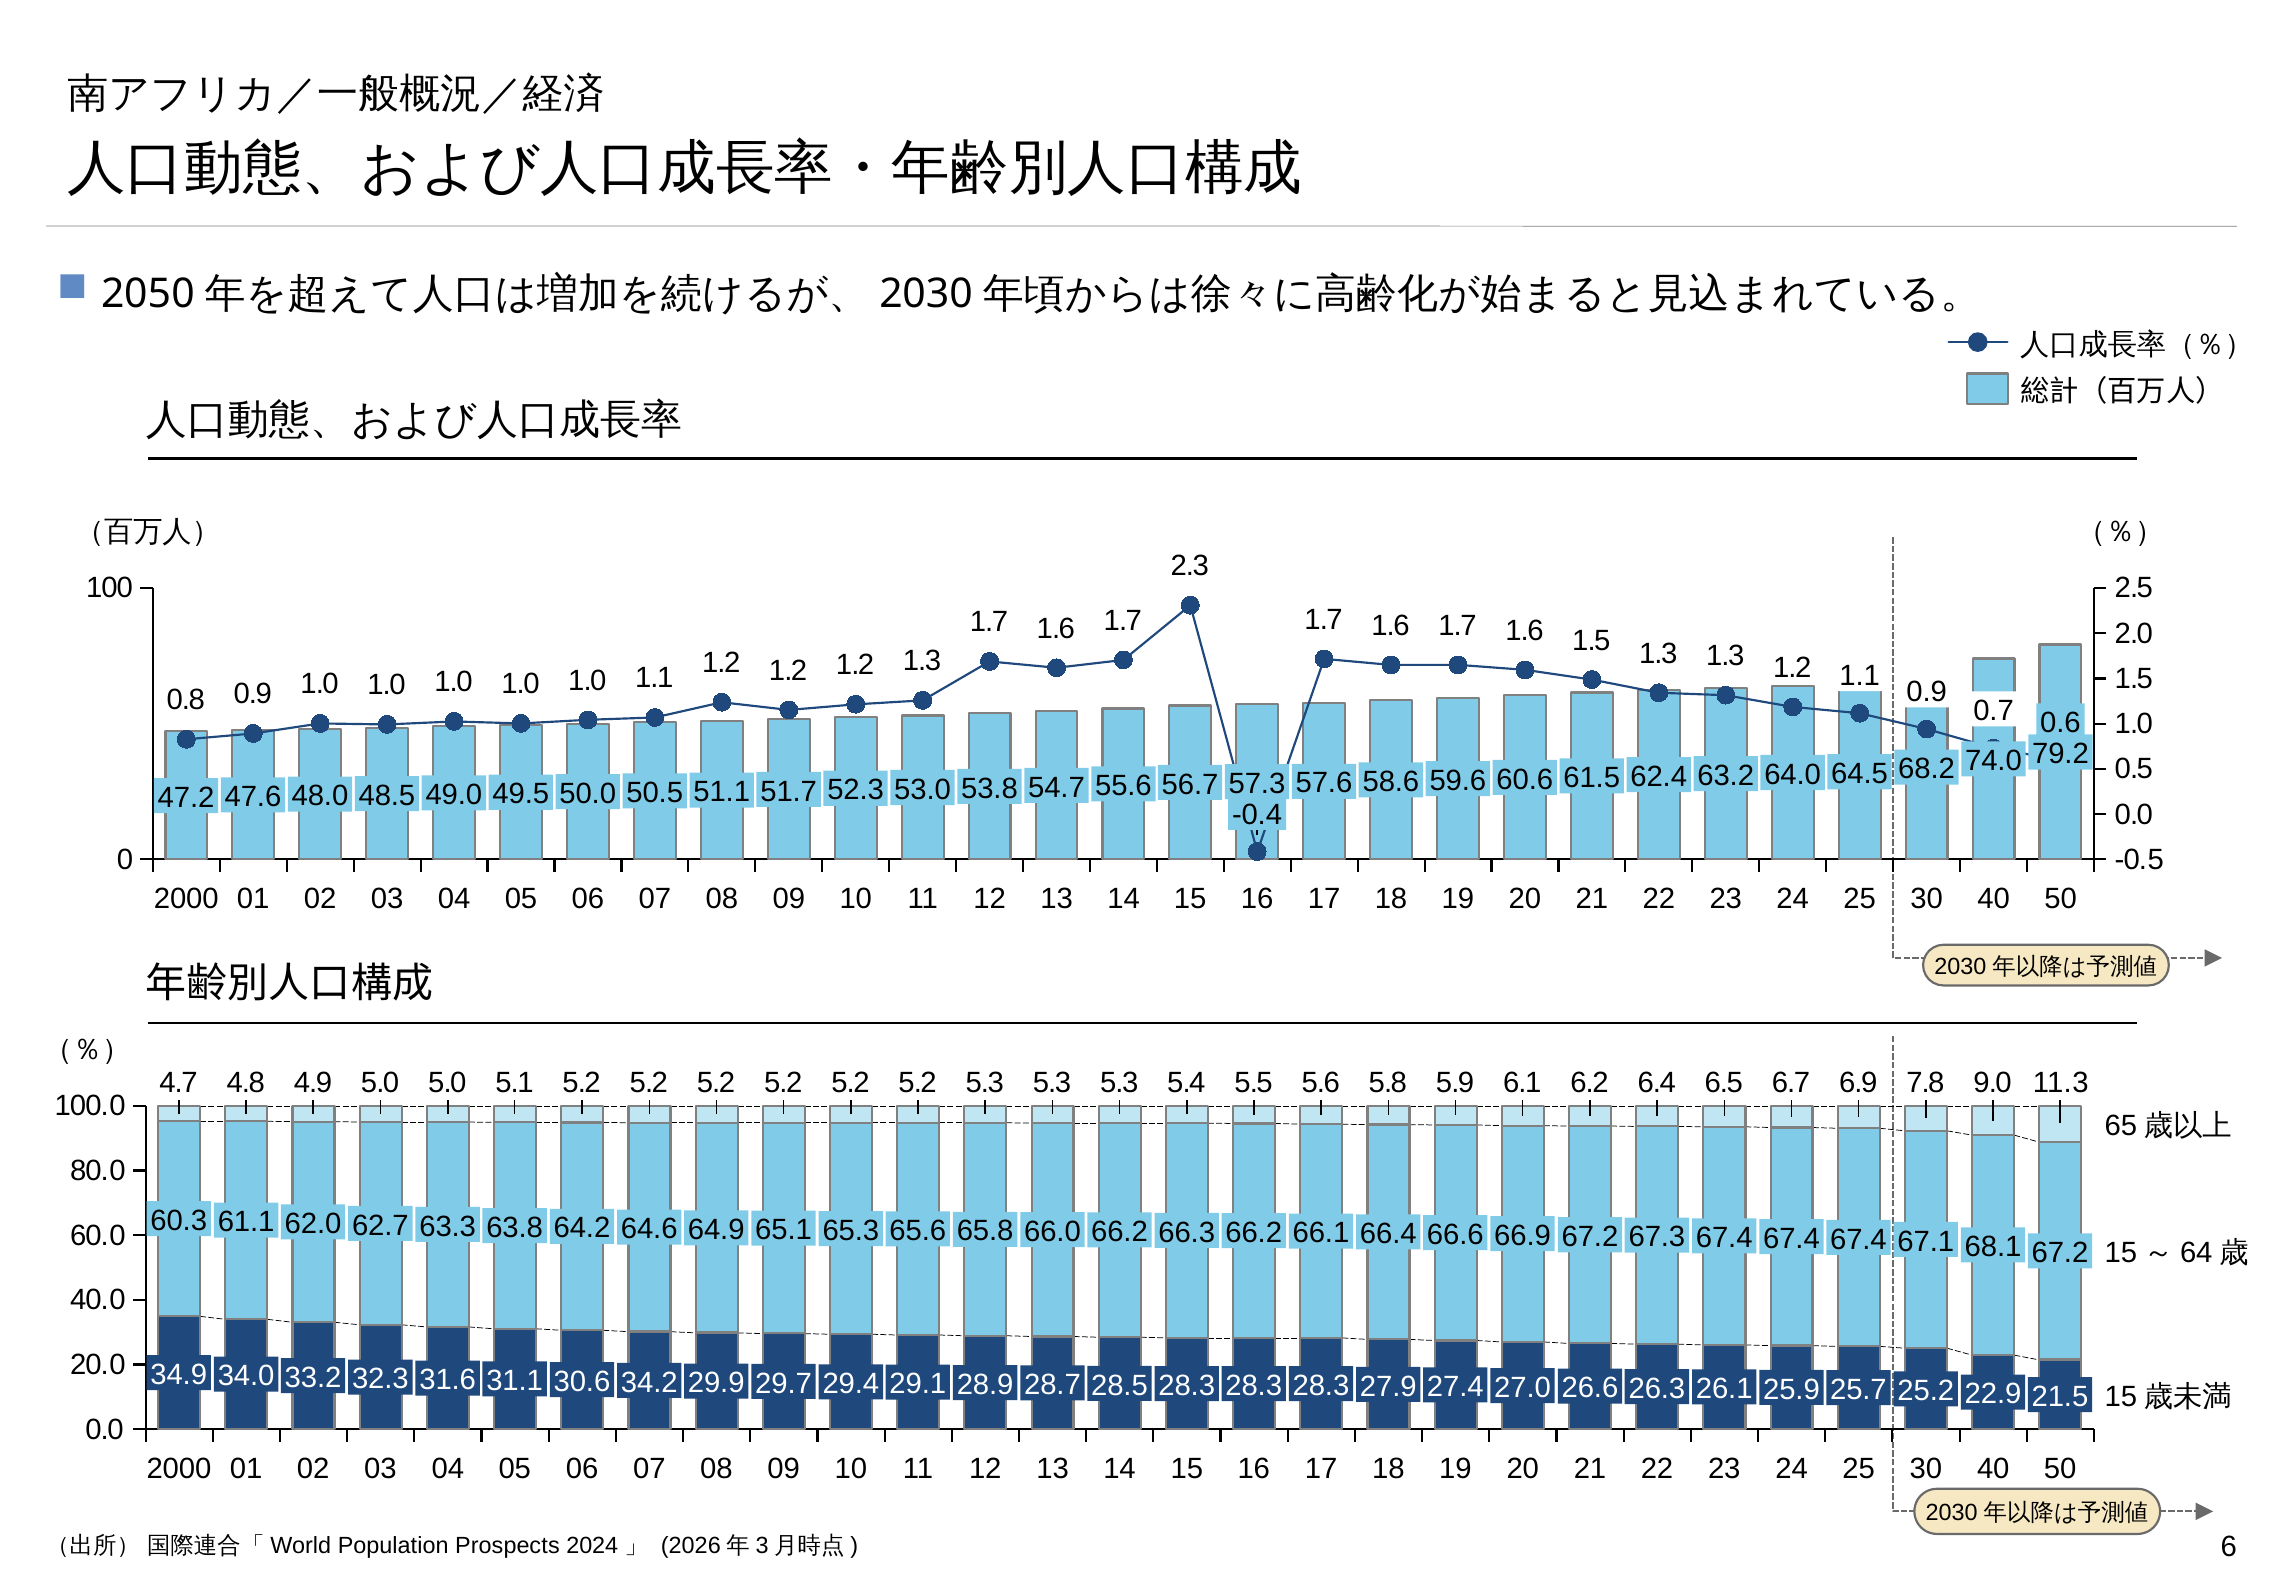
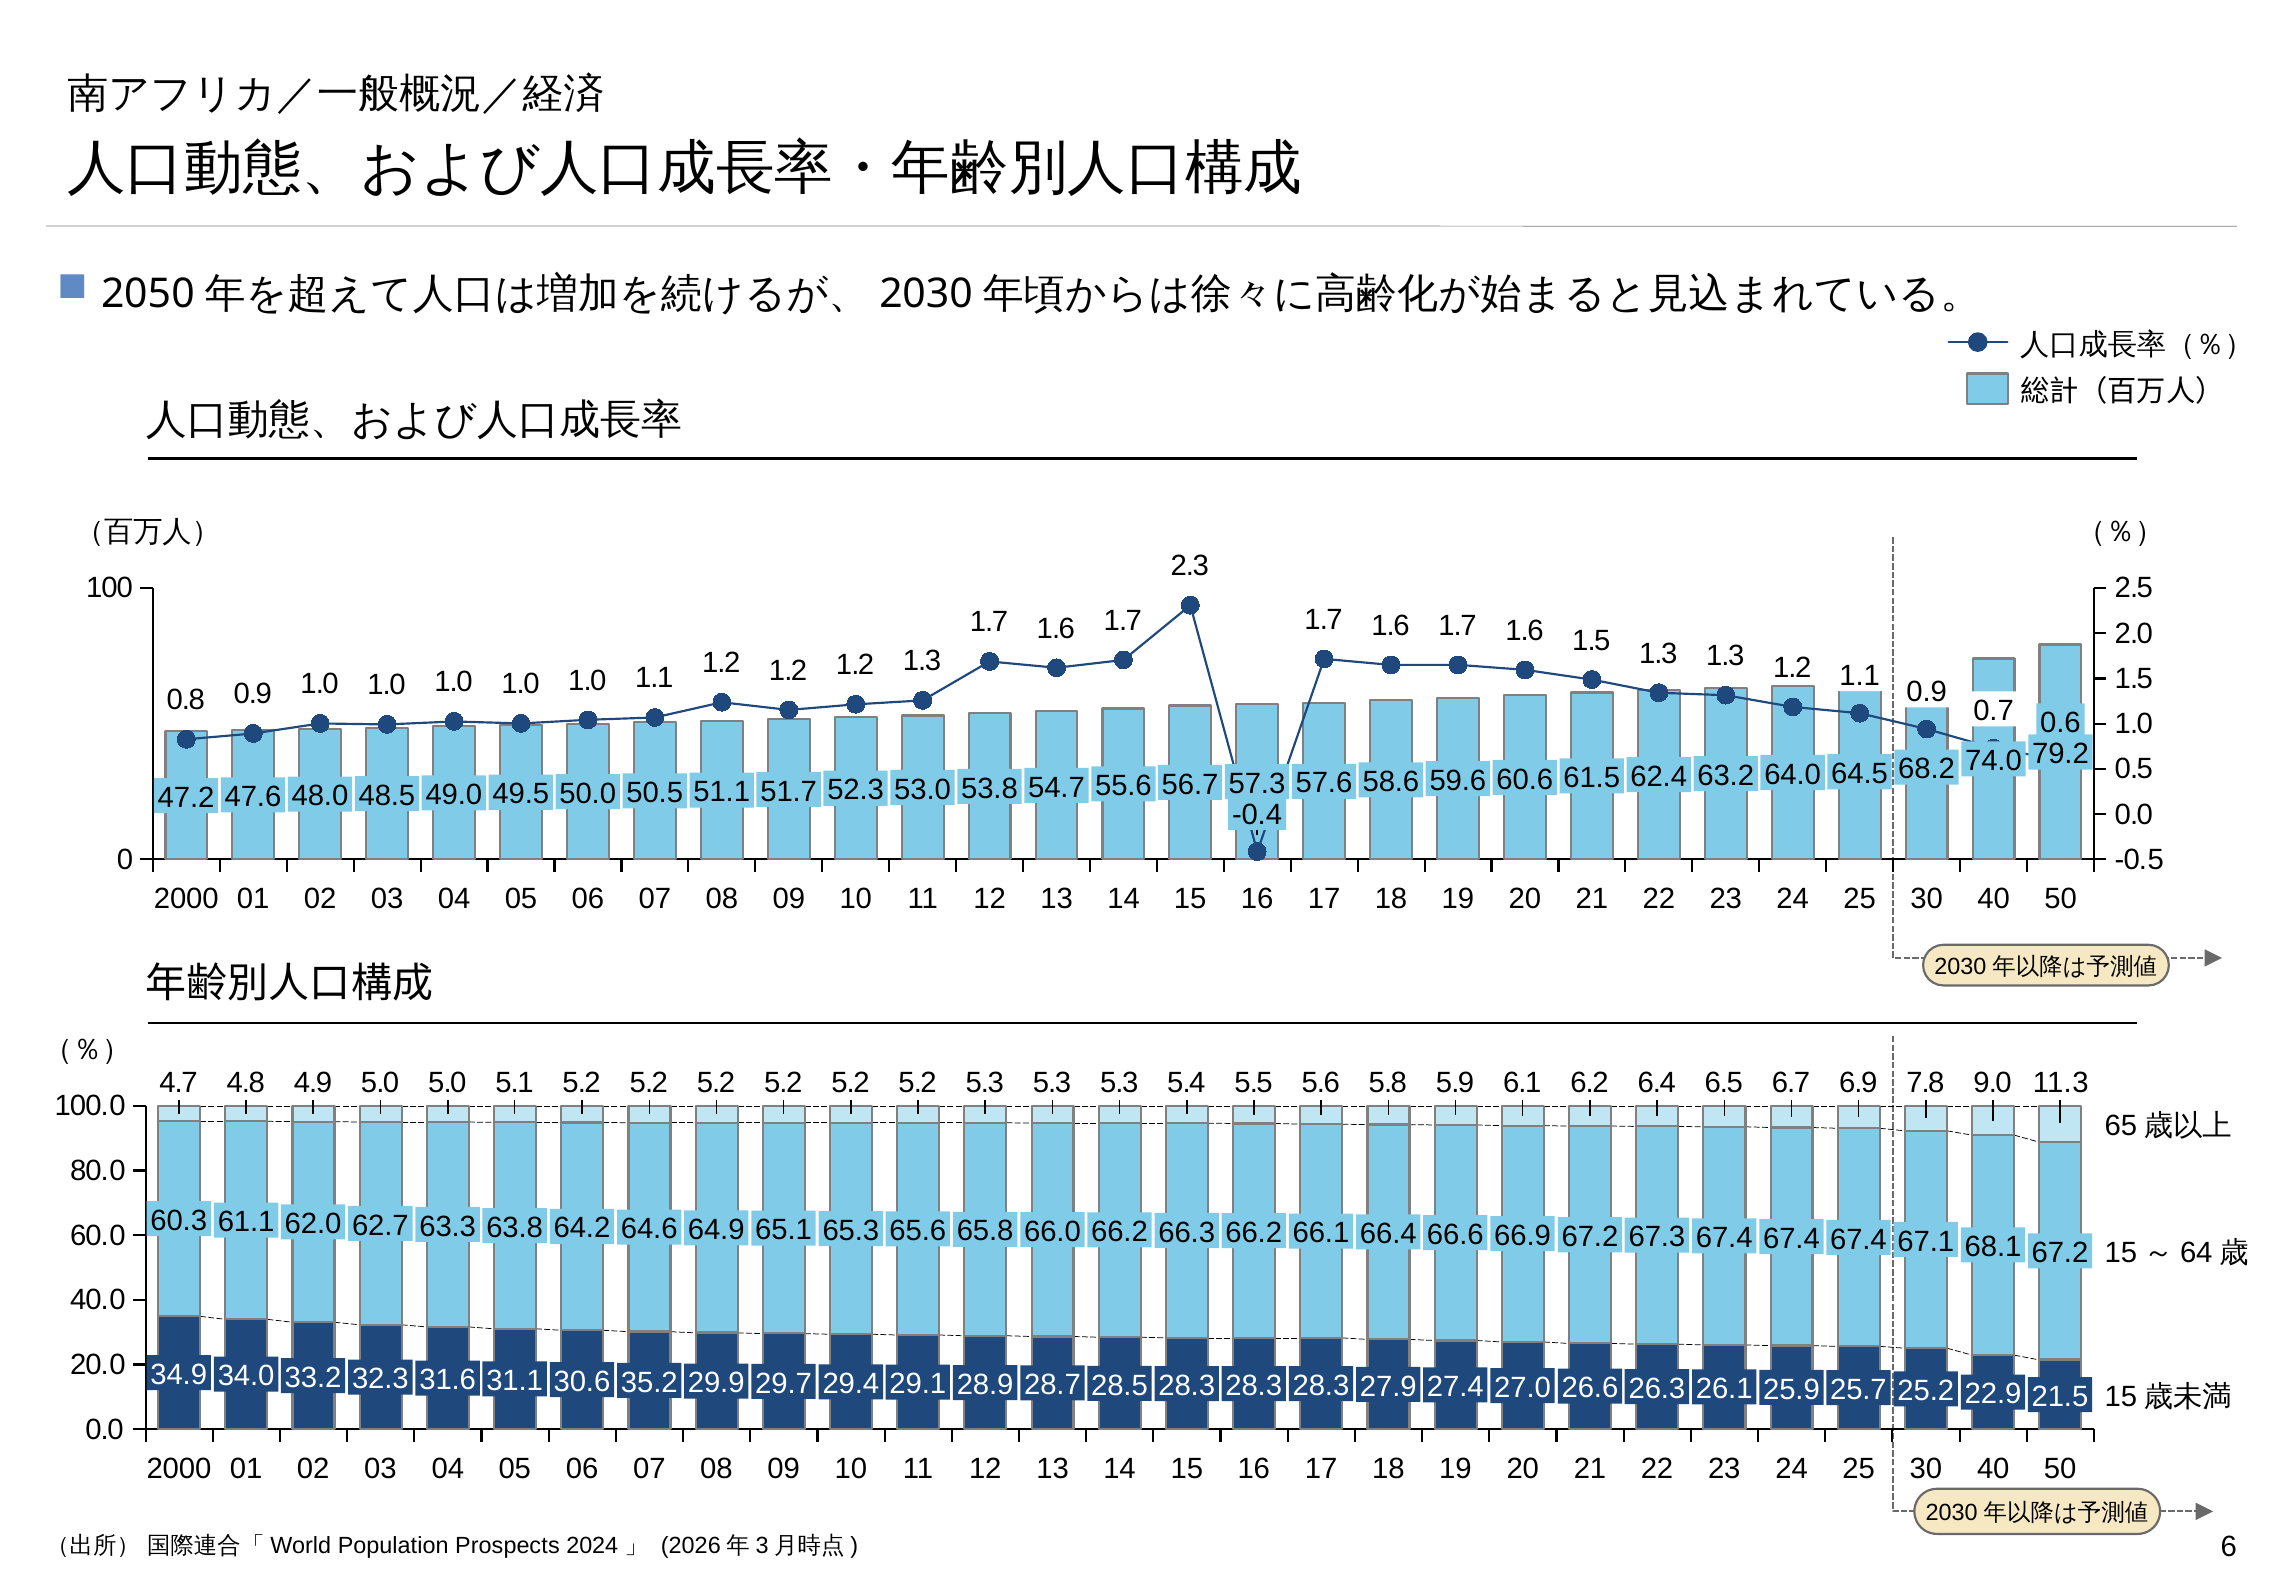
34.2: 34.2 -> 35.2 (649, 1382)
